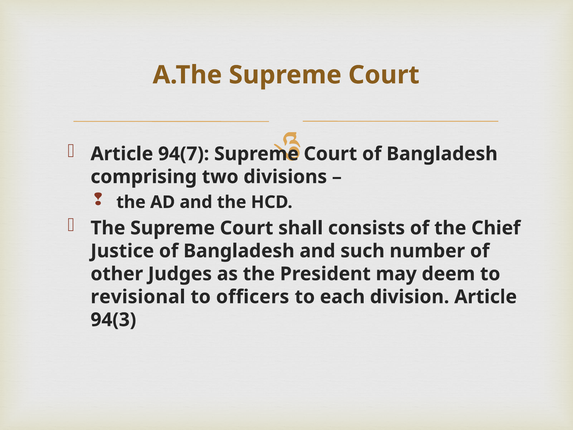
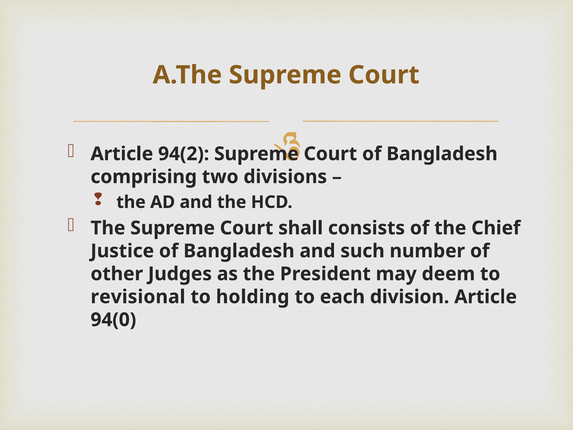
94(7: 94(7 -> 94(2 (184, 154)
officers: officers -> holding (253, 297)
94(3: 94(3 -> 94(0 (113, 320)
